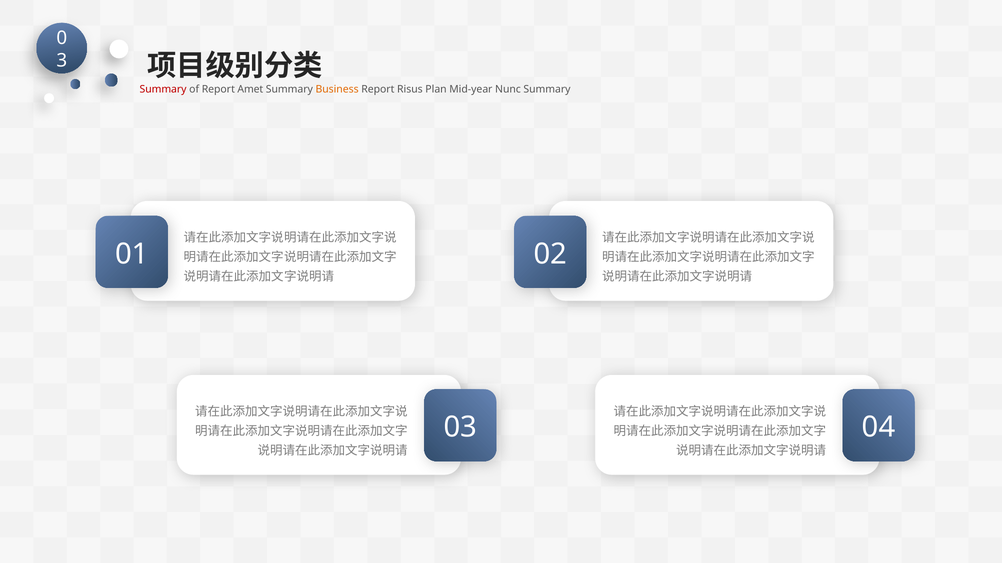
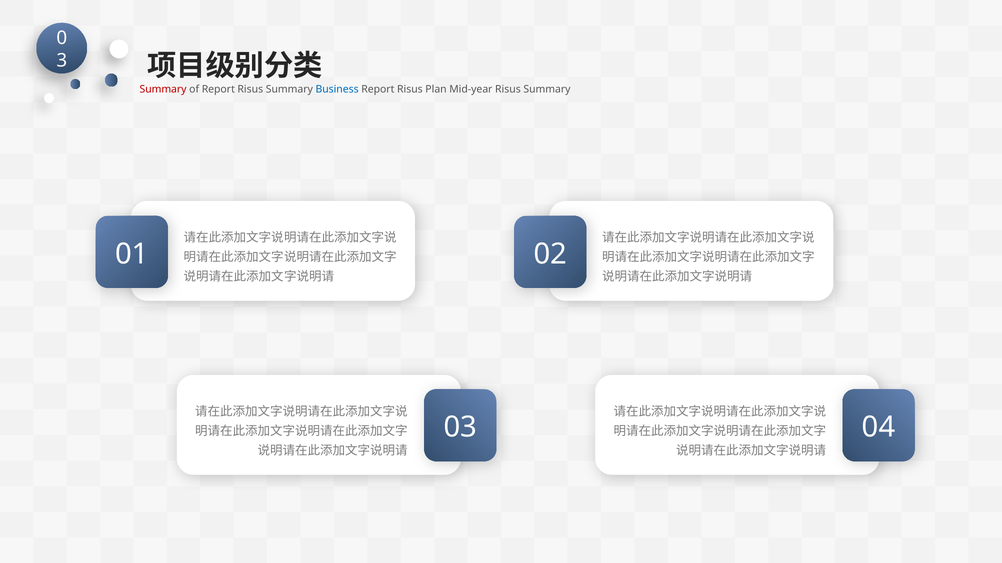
of Report Amet: Amet -> Risus (250, 89)
Business colour: orange -> blue (337, 89)
Mid-year Nunc: Nunc -> Risus (508, 89)
